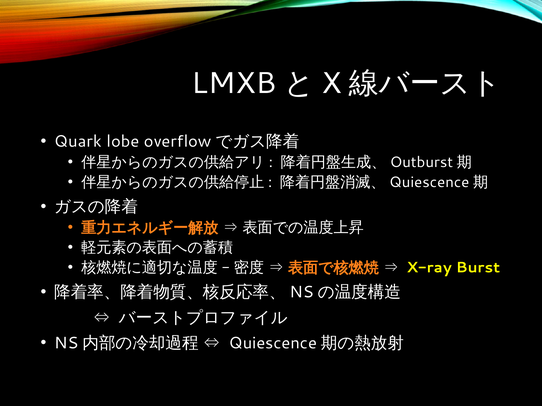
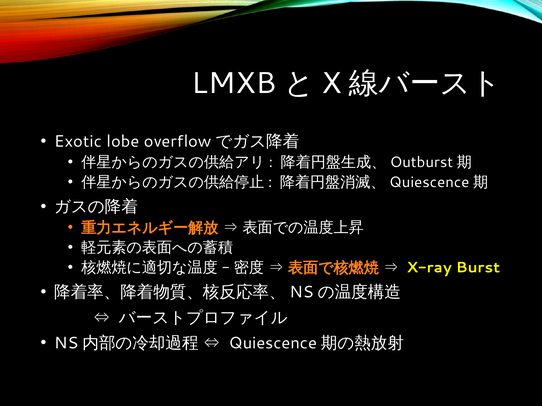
Quark: Quark -> Exotic (78, 142)
